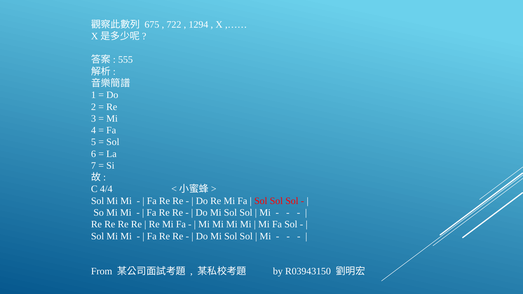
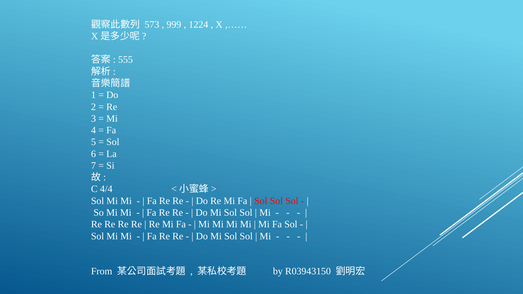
675: 675 -> 573 (152, 24)
722: 722 -> 999 (174, 24)
1294: 1294 -> 1224 (198, 24)
